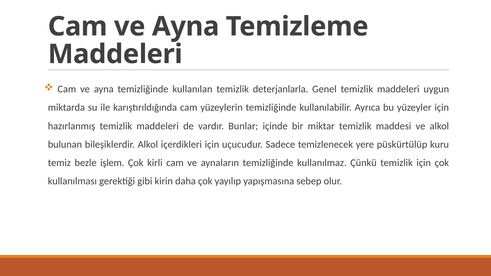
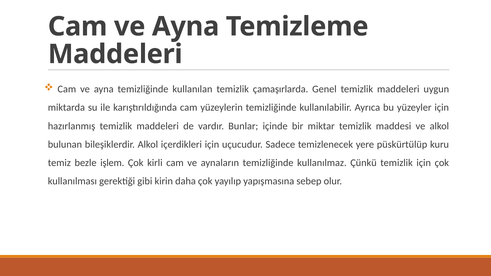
deterjanlarla: deterjanlarla -> çamaşırlarda (281, 89)
